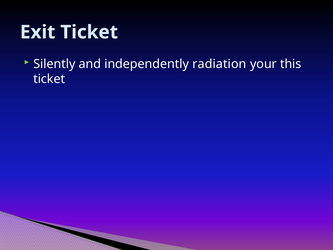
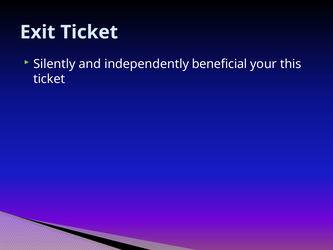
radiation: radiation -> beneficial (220, 64)
